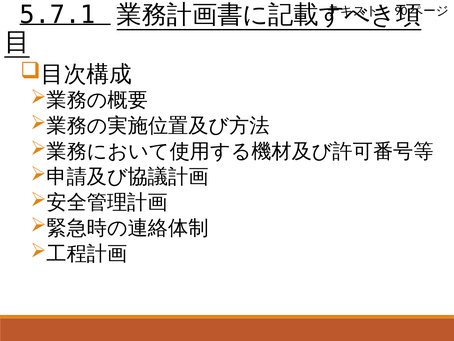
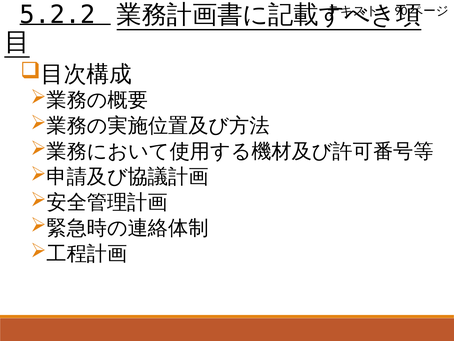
5.7.1: 5.7.1 -> 5.2.2 (58, 15)
